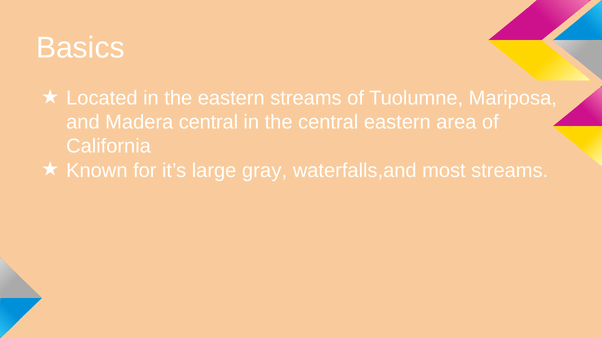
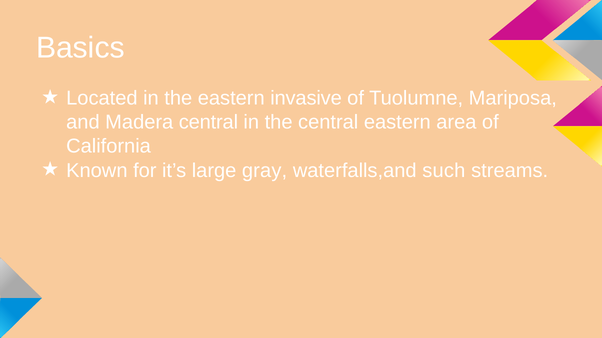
eastern streams: streams -> invasive (306, 98)
most: most -> such (444, 171)
